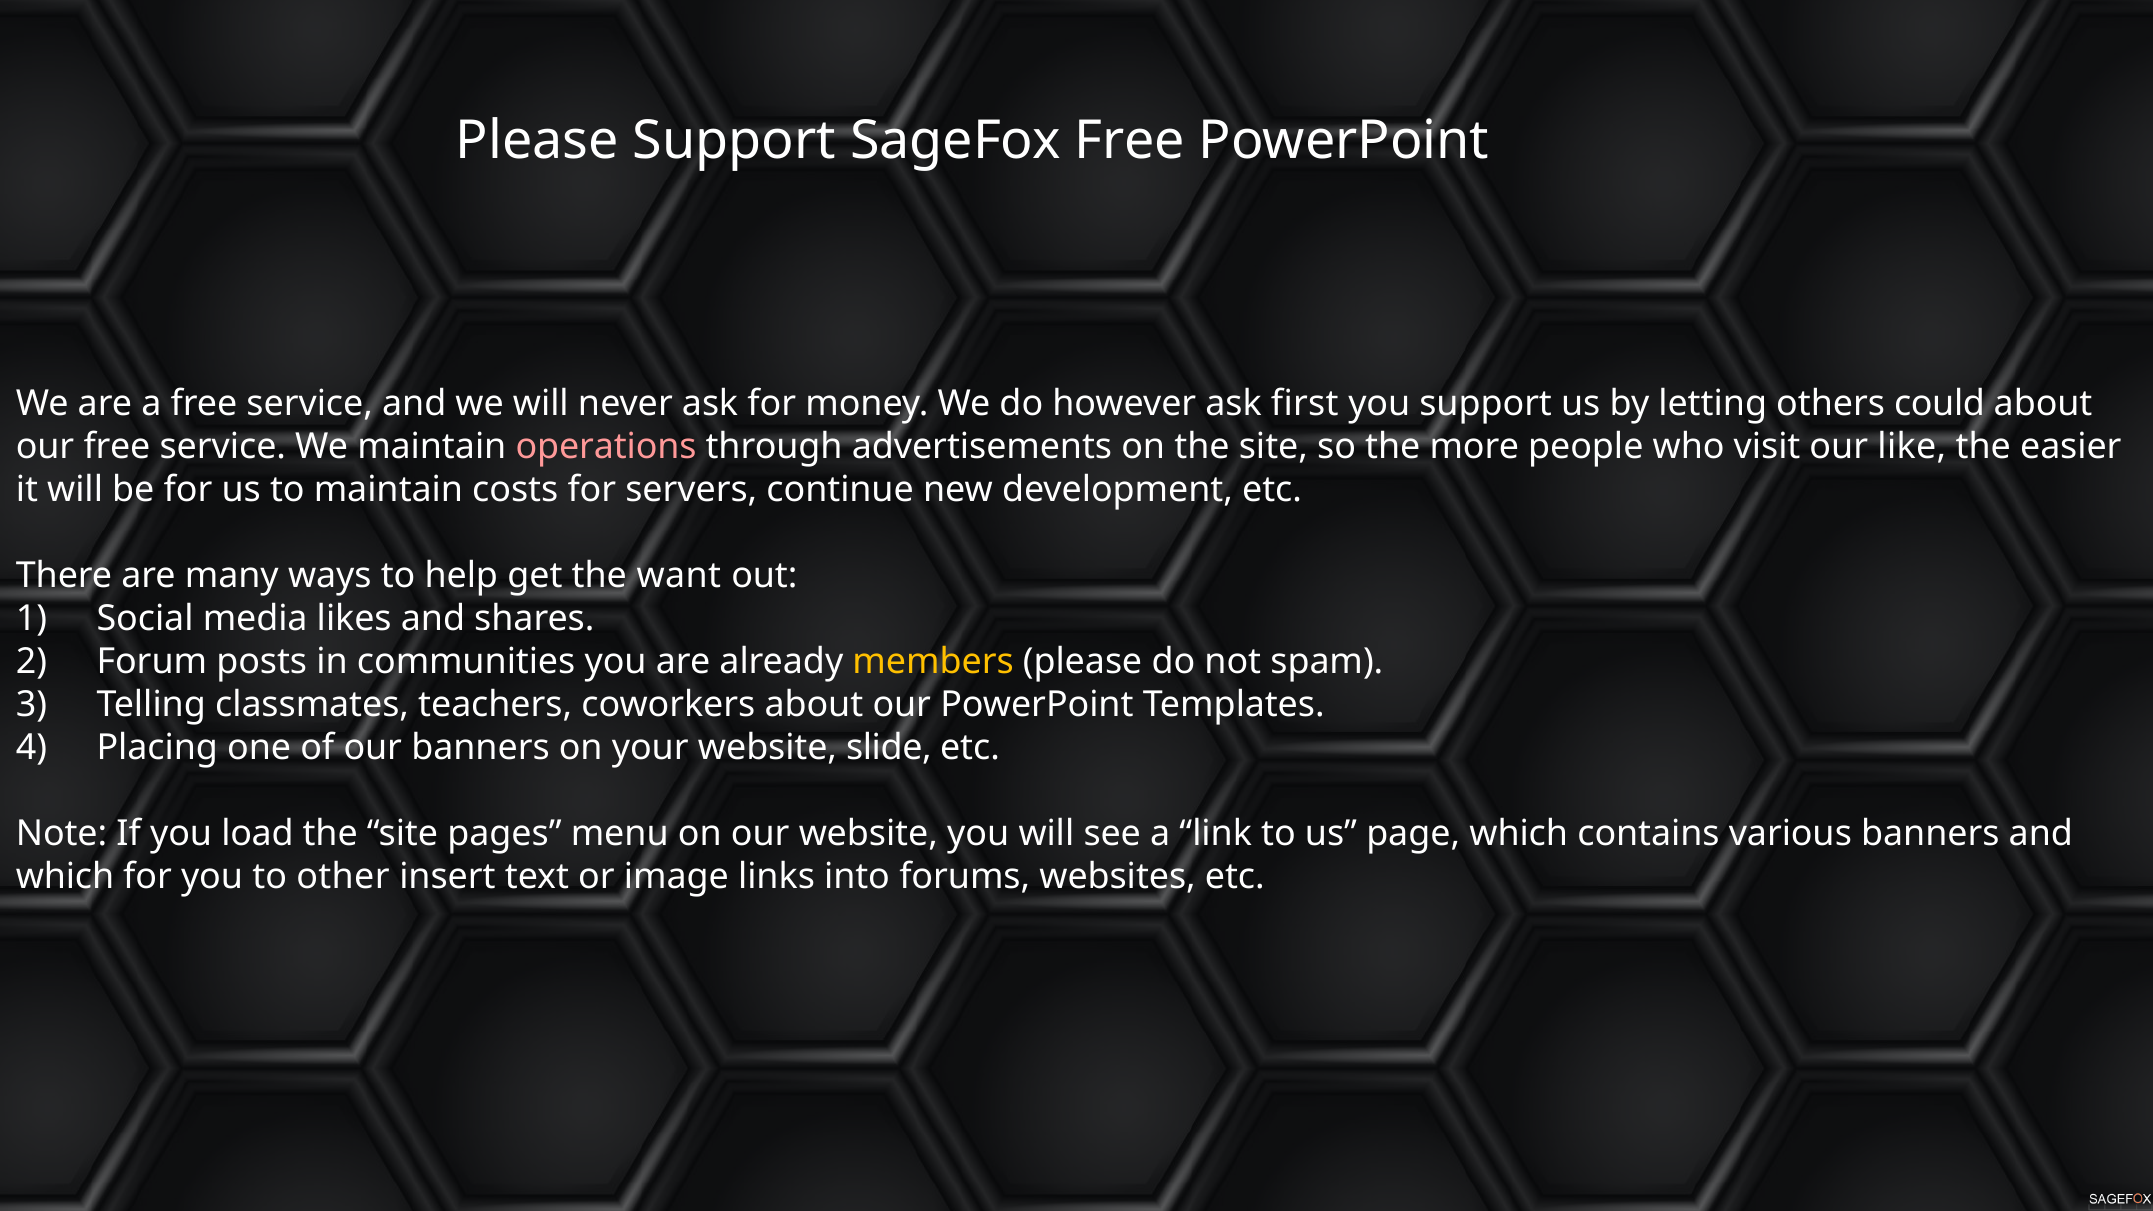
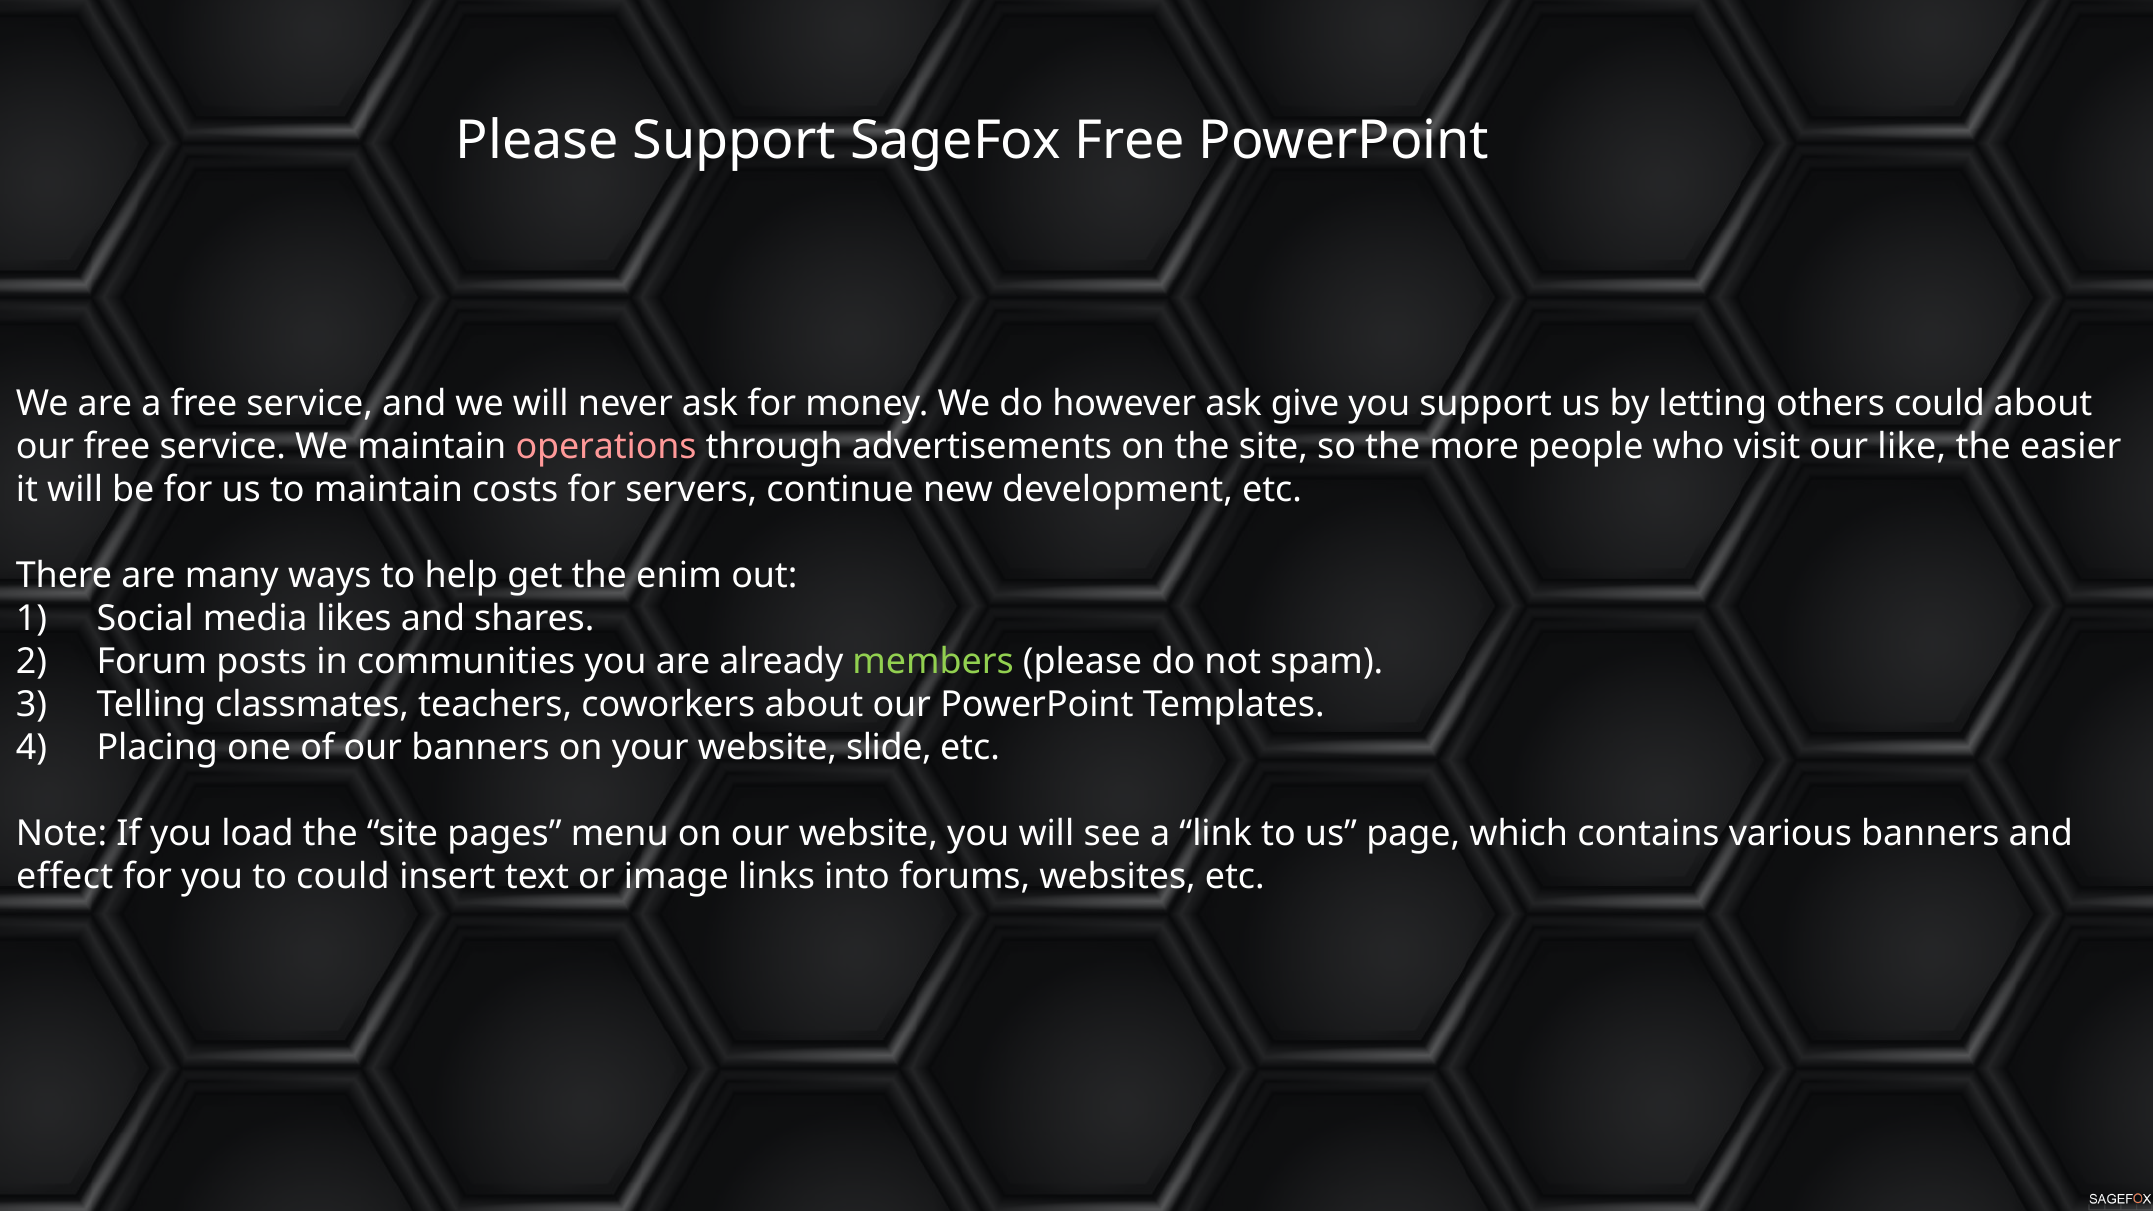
first: first -> give (1305, 404)
want: want -> enim (679, 576)
members colour: yellow -> light green (933, 662)
which: which -> effect (65, 877)
to other: other -> could (343, 877)
